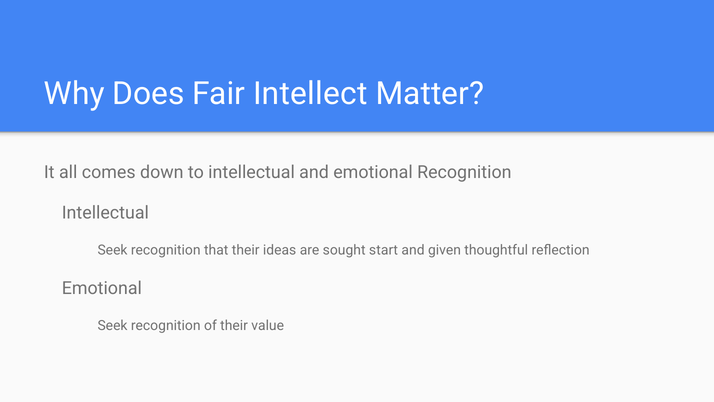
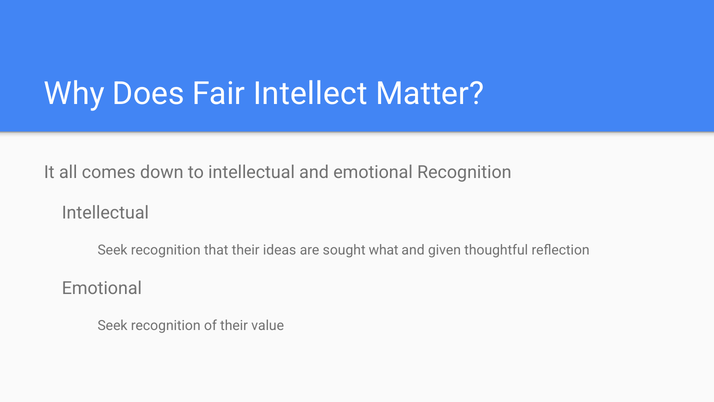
start: start -> what (384, 250)
